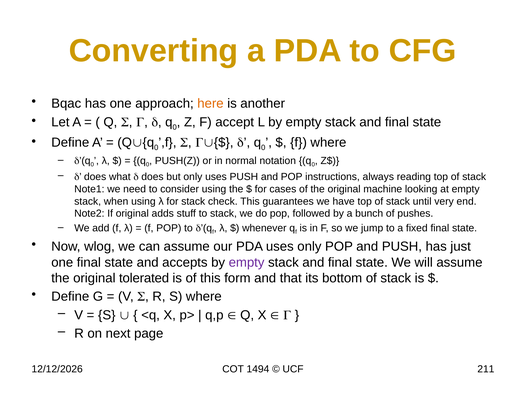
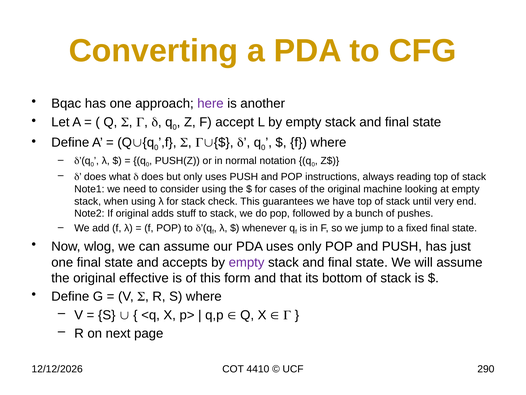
here colour: orange -> purple (210, 103)
tolerated: tolerated -> effective (144, 278)
1494: 1494 -> 4410 (258, 369)
211: 211 -> 290 (486, 369)
